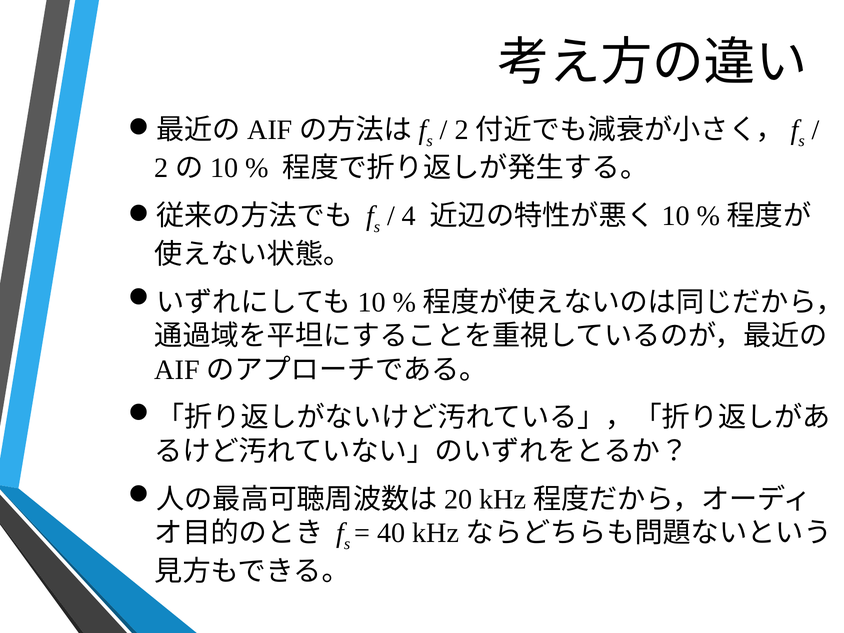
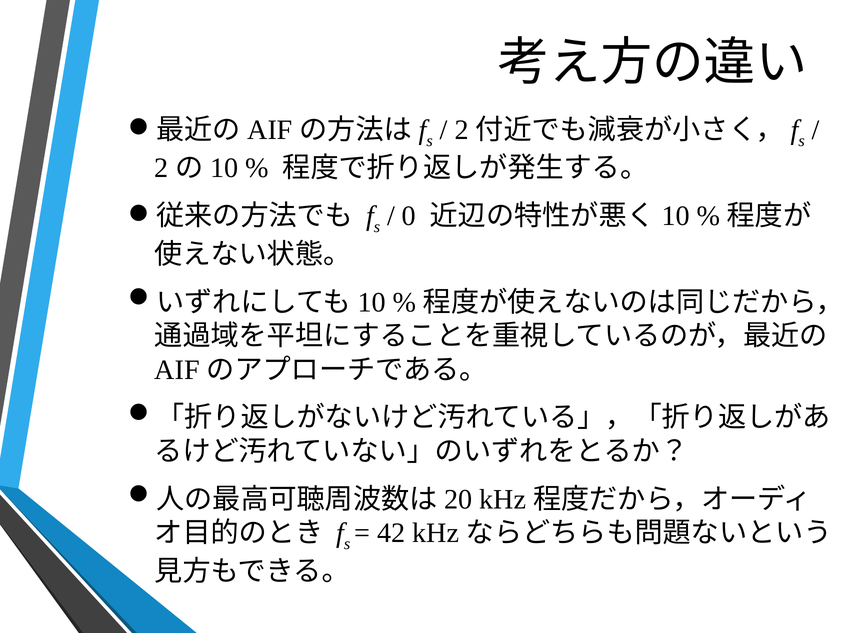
4: 4 -> 0 (409, 216)
40: 40 -> 42 (391, 533)
